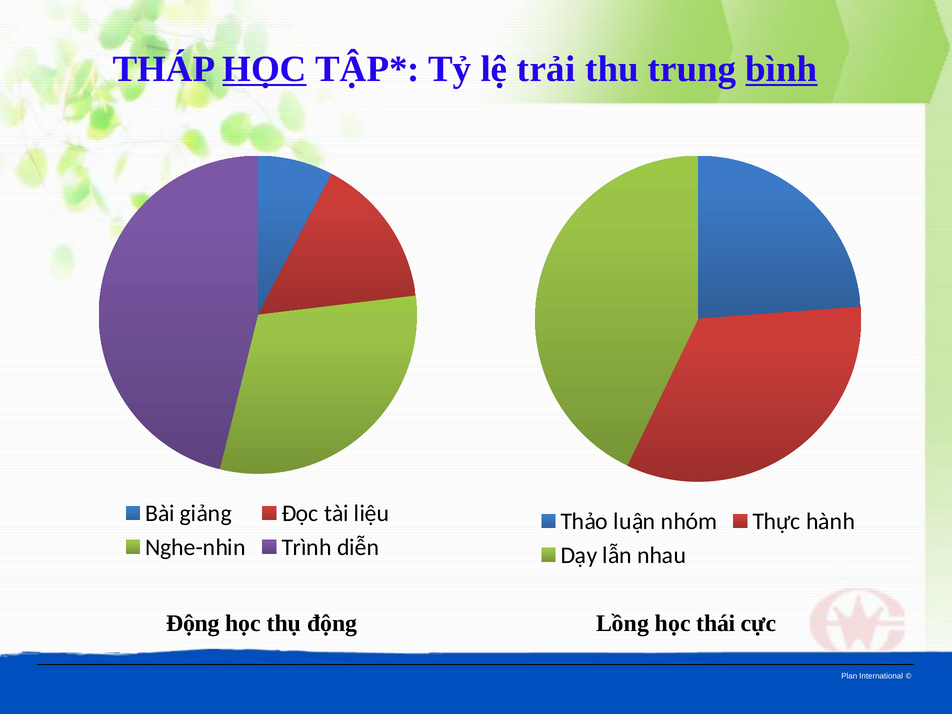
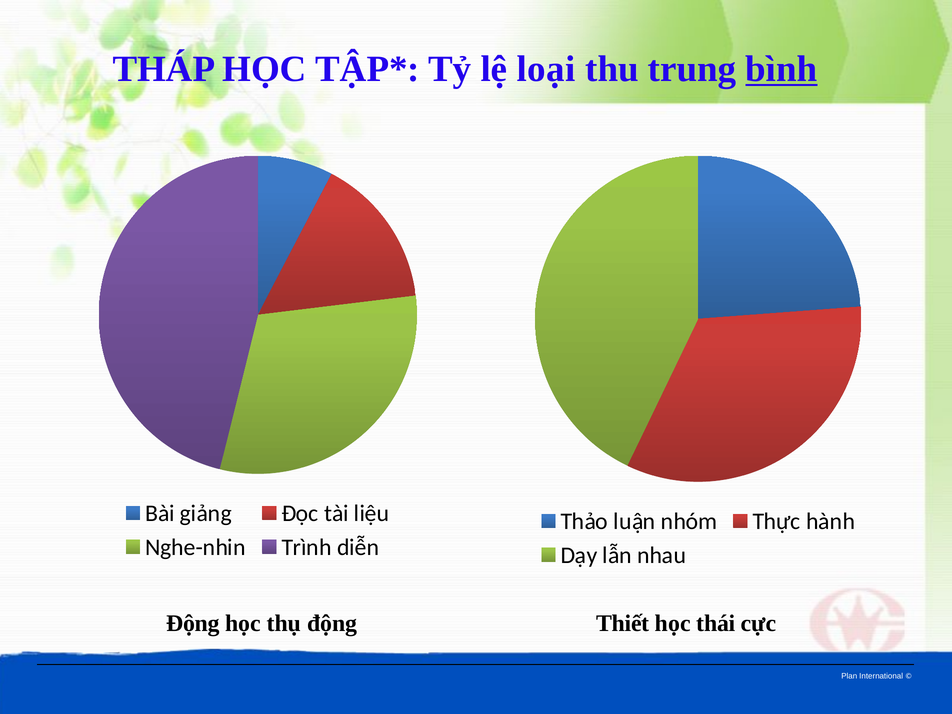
HỌC underline: present -> none (264, 69)
trải: trải -> loại (546, 69)
Lồng: Lồng -> Thiết (623, 624)
